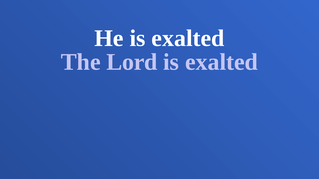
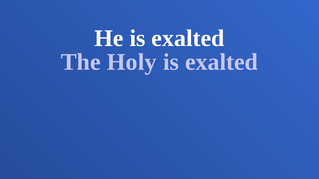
Lord: Lord -> Holy (132, 62)
